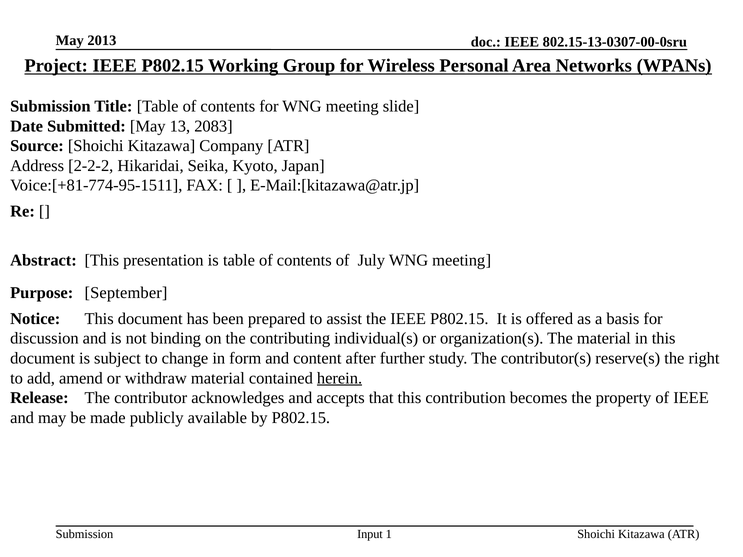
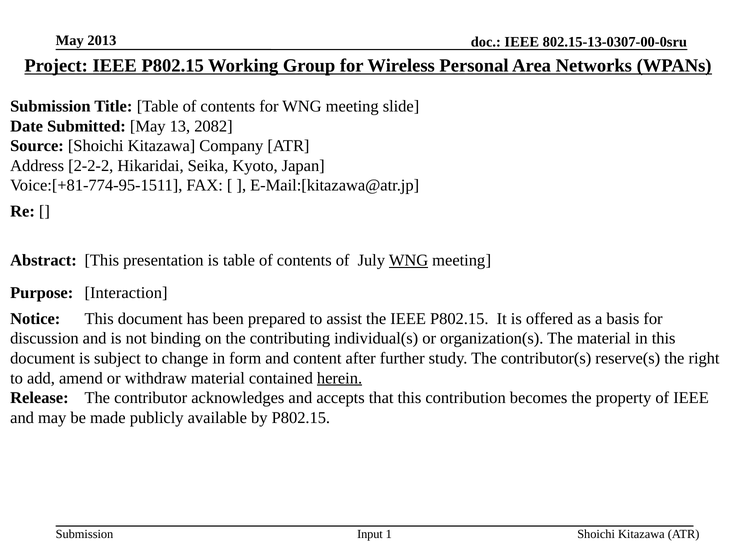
2083: 2083 -> 2082 (213, 126)
WNG underline: none -> present (409, 261)
September: September -> Interaction (126, 293)
